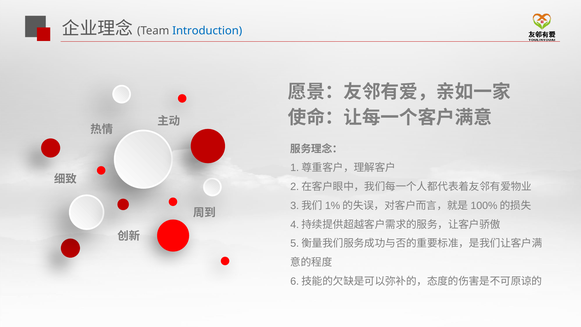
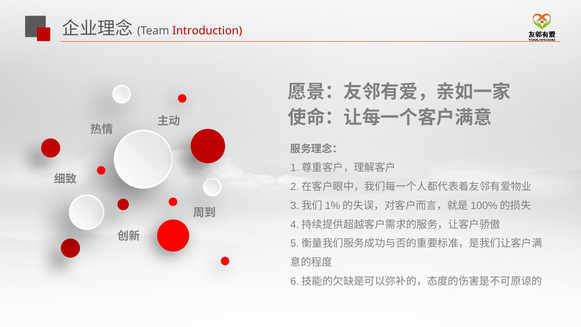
Introduction colour: blue -> red (207, 31)
